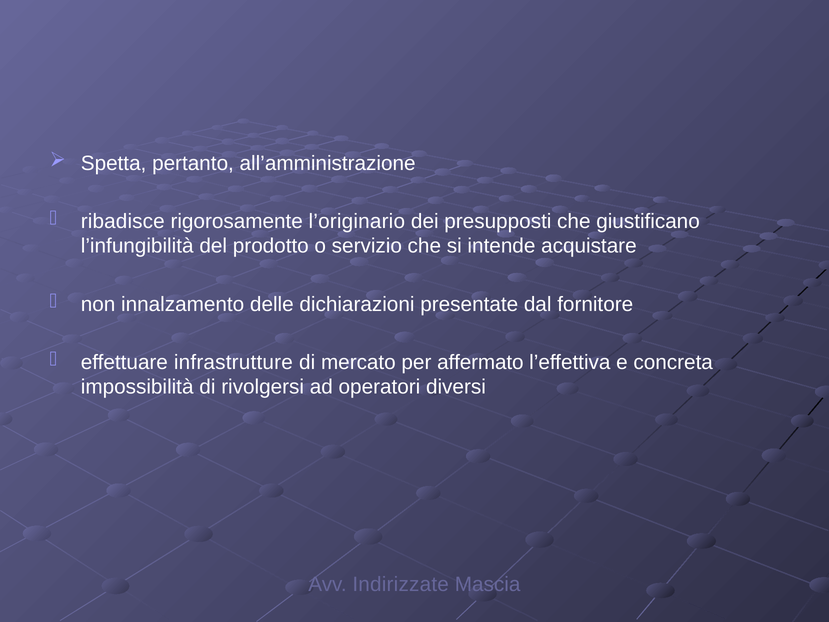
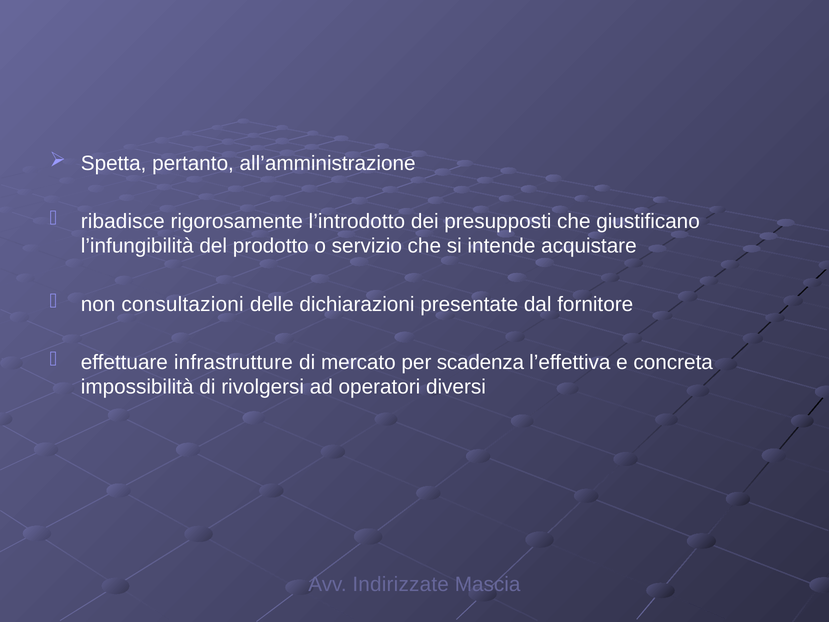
l’originario: l’originario -> l’introdotto (357, 221)
innalzamento: innalzamento -> consultazioni (183, 304)
affermato: affermato -> scadenza (480, 362)
